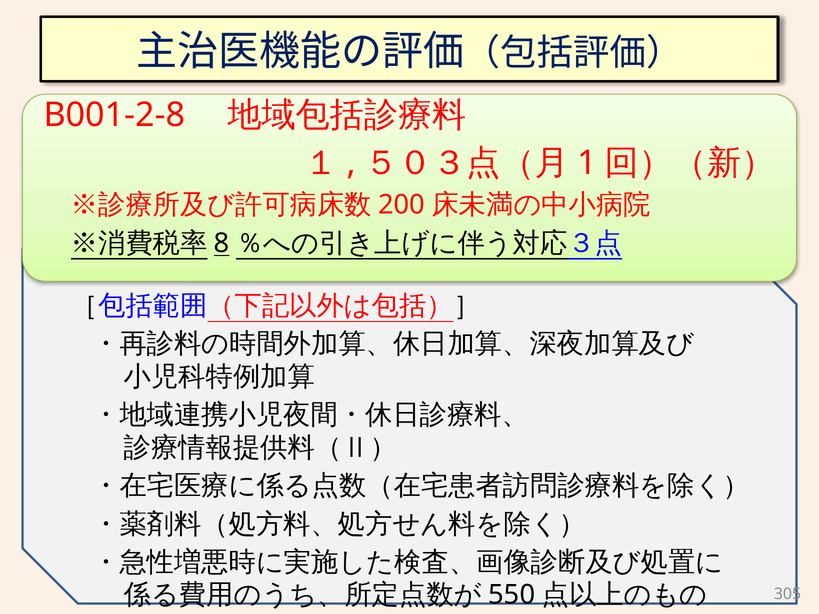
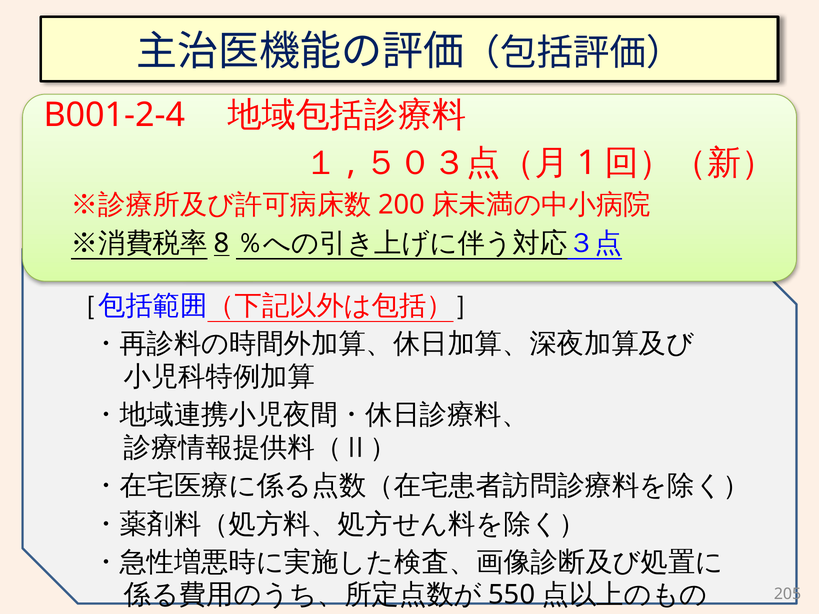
B001-2-8: B001-2-8 -> B001-2-4 (114, 115)
305: 305 -> 205 (788, 594)
